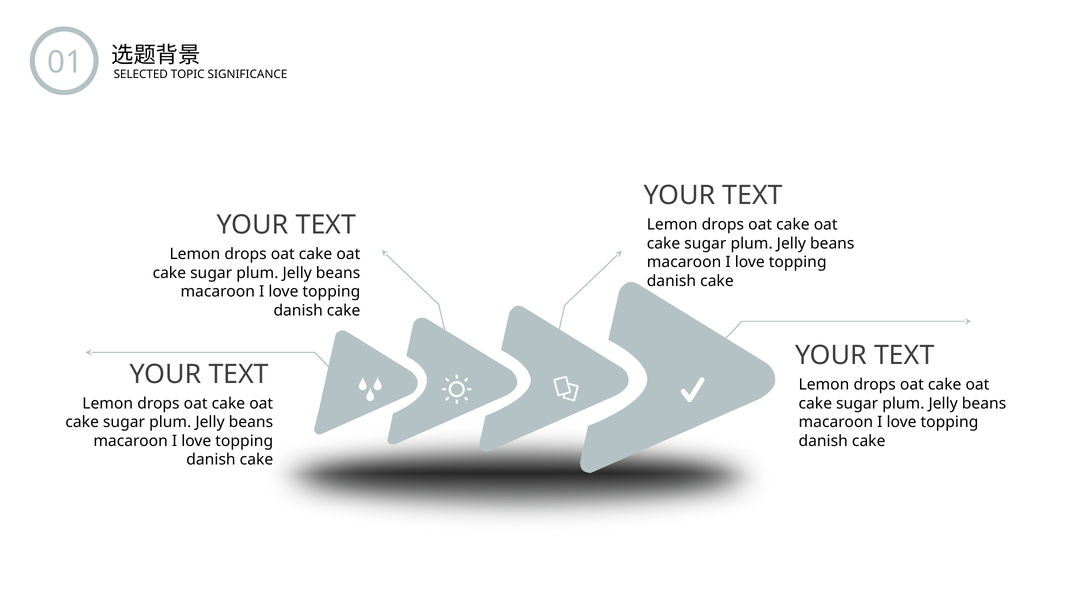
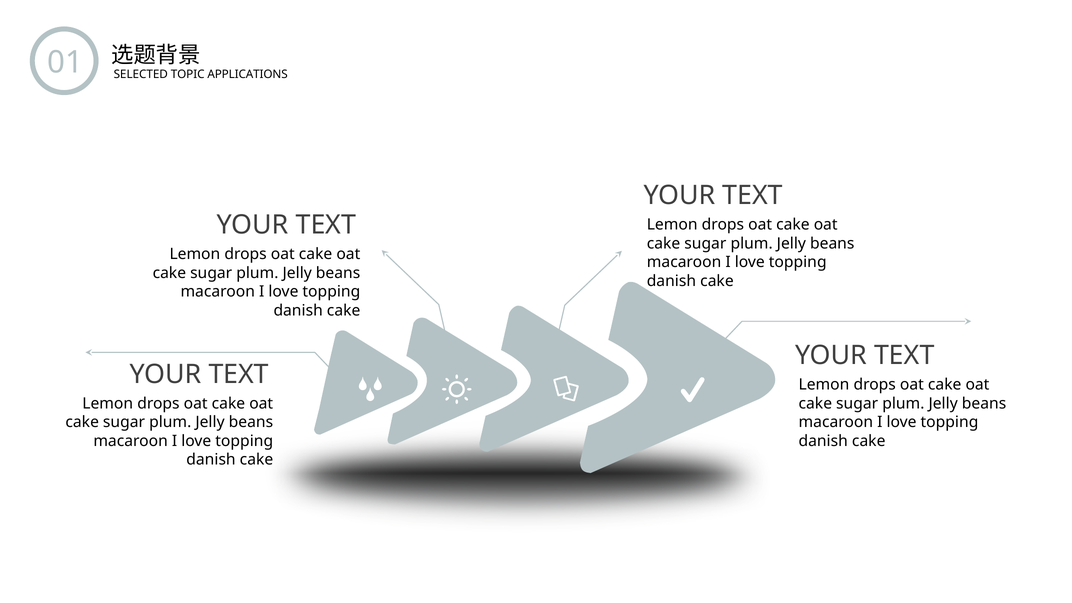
SIGNIFICANCE: SIGNIFICANCE -> APPLICATIONS (248, 75)
